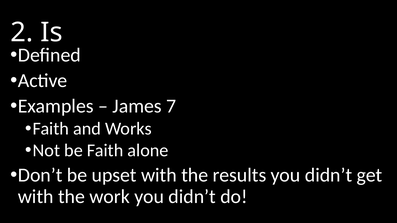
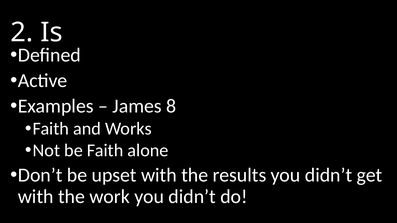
7: 7 -> 8 (171, 106)
